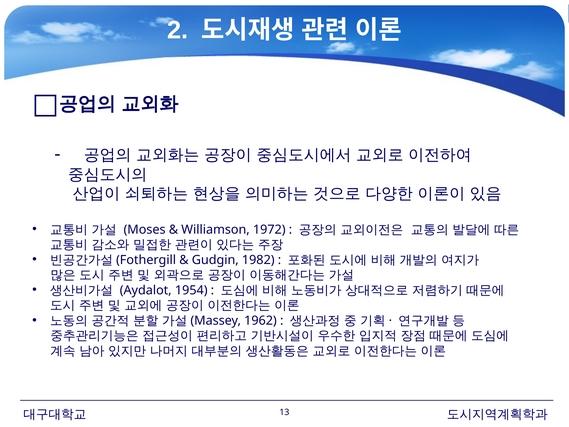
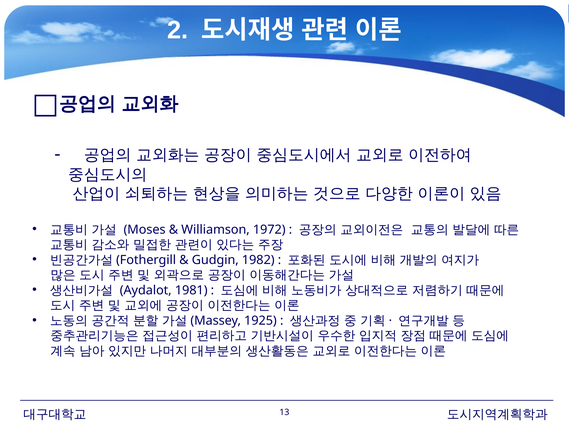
1954: 1954 -> 1981 (191, 290)
1962: 1962 -> 1925 (260, 320)
